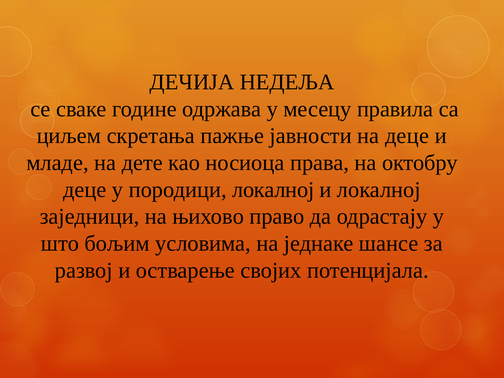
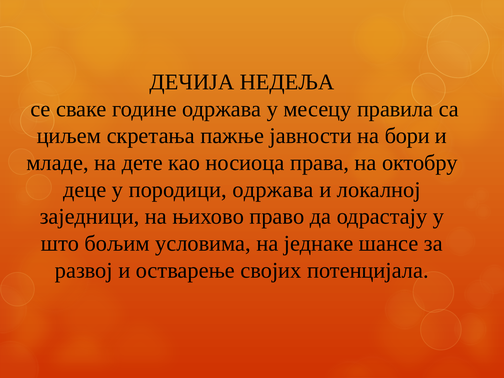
на деце: деце -> бори (407, 136)
породици локалној: локалној -> одржава (273, 190)
